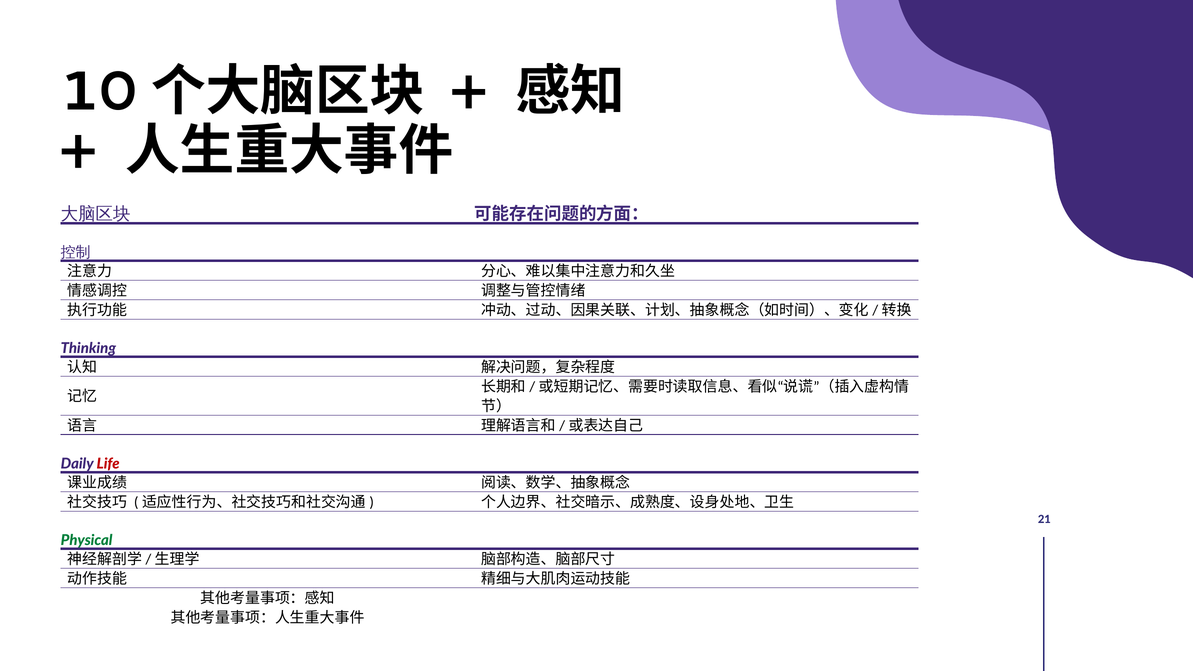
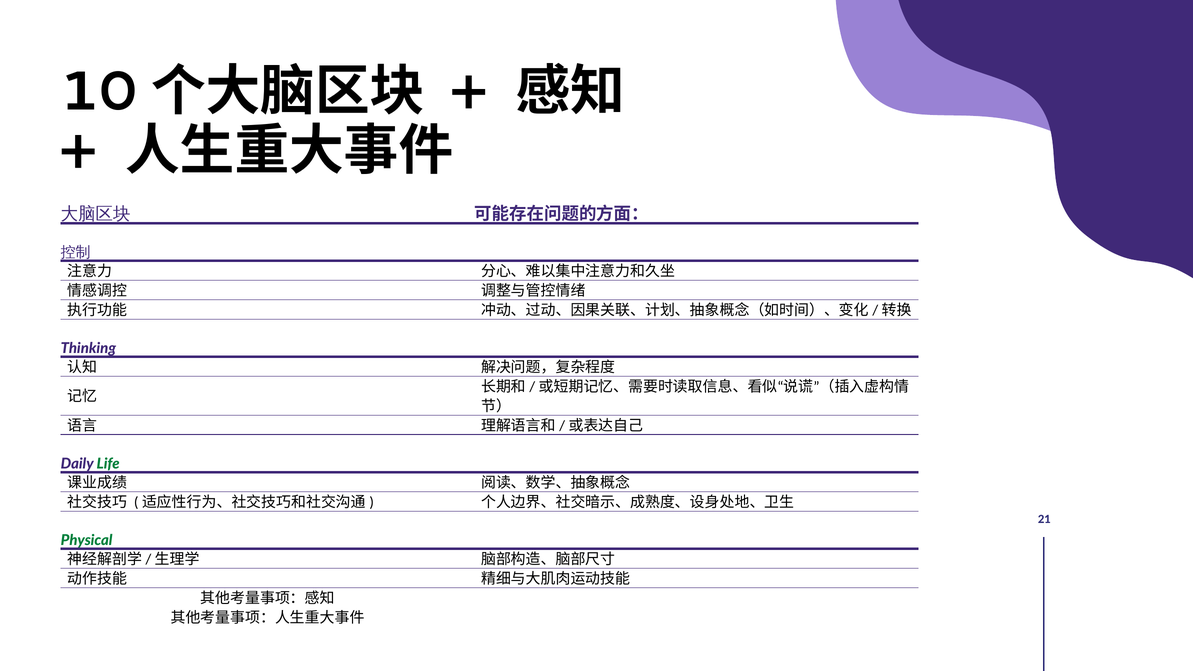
Life colour: red -> green (108, 464)
